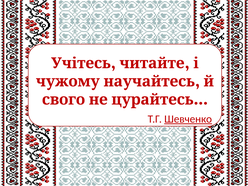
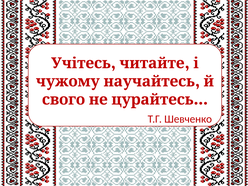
Шевченко underline: present -> none (188, 119)
